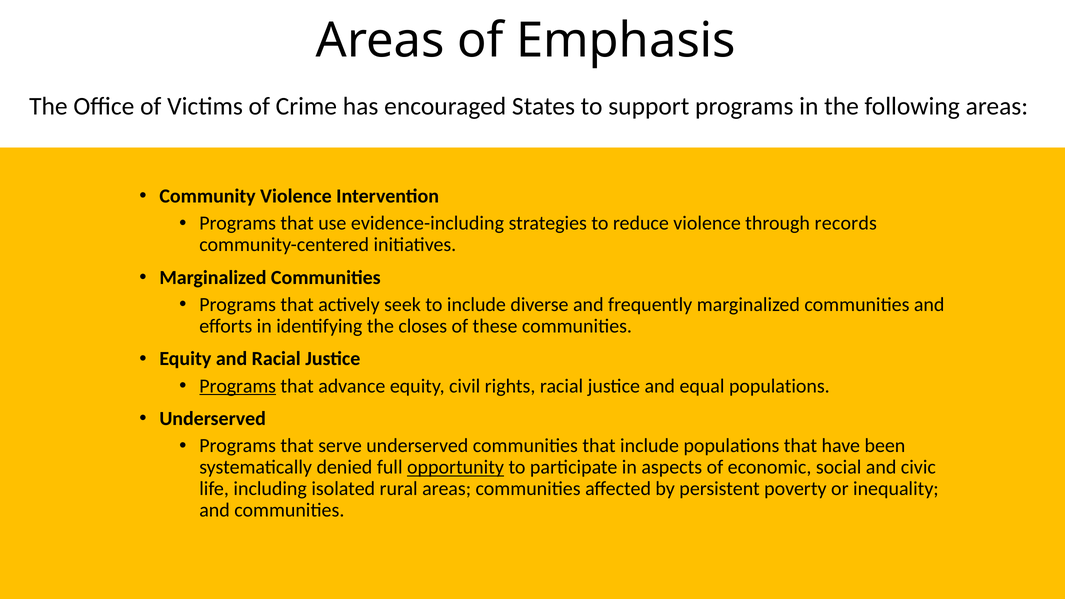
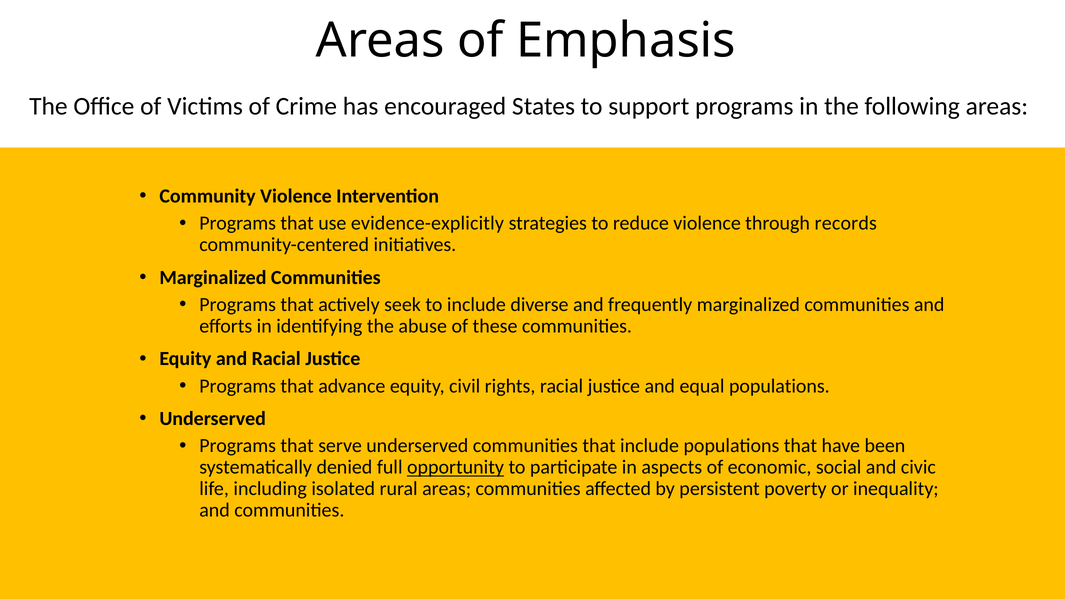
evidence-including: evidence-including -> evidence-explicitly (427, 223)
closes: closes -> abuse (423, 326)
Programs underline: present -> none (238, 386)
